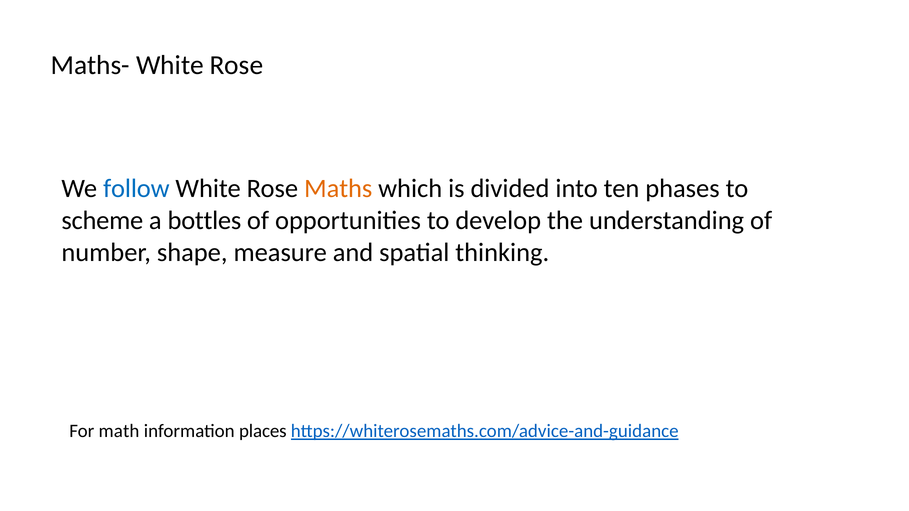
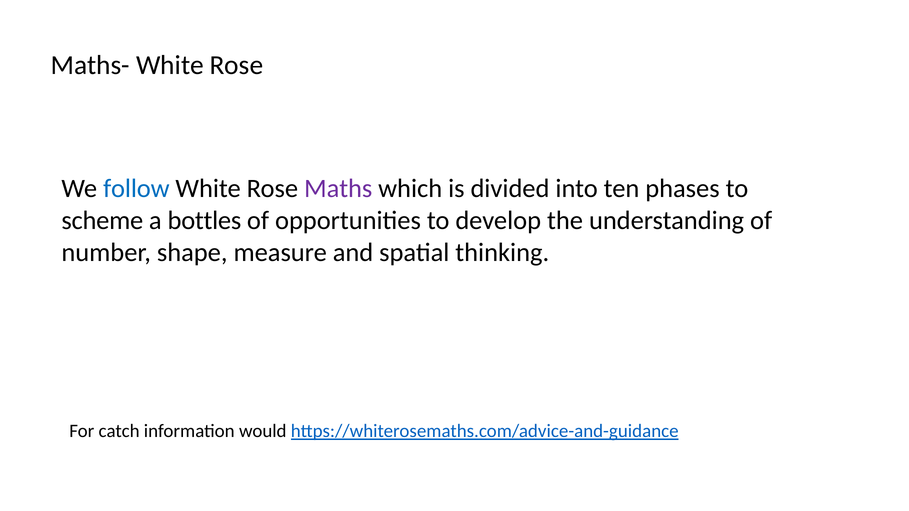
Maths colour: orange -> purple (338, 189)
math: math -> catch (119, 431)
places: places -> would (263, 431)
